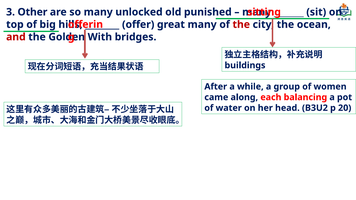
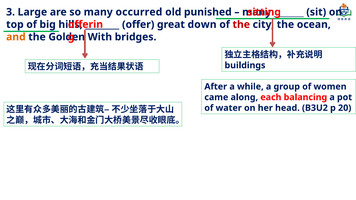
Other: Other -> Large (32, 12)
unlocked: unlocked -> occurred (139, 12)
great many: many -> down (202, 25)
and colour: red -> orange (16, 37)
